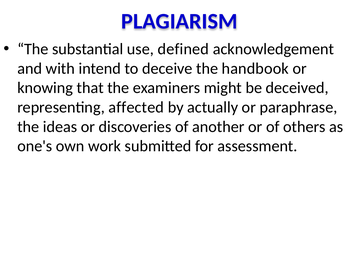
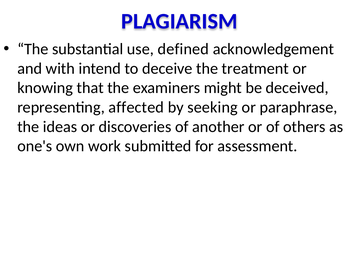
handbook: handbook -> treatment (255, 68)
actually: actually -> seeking (213, 107)
